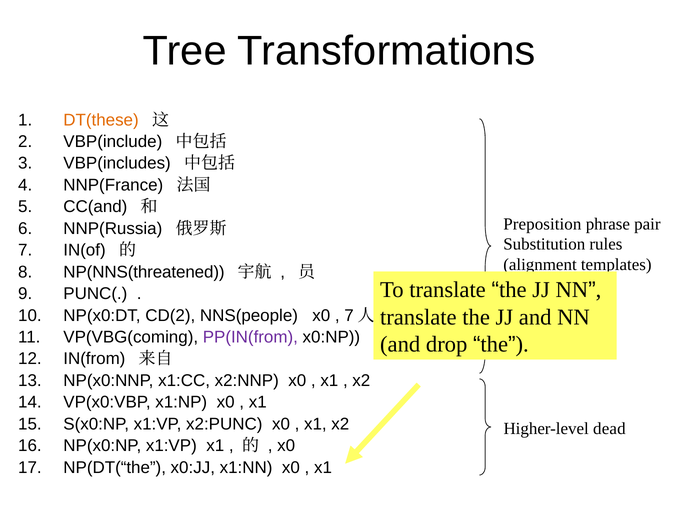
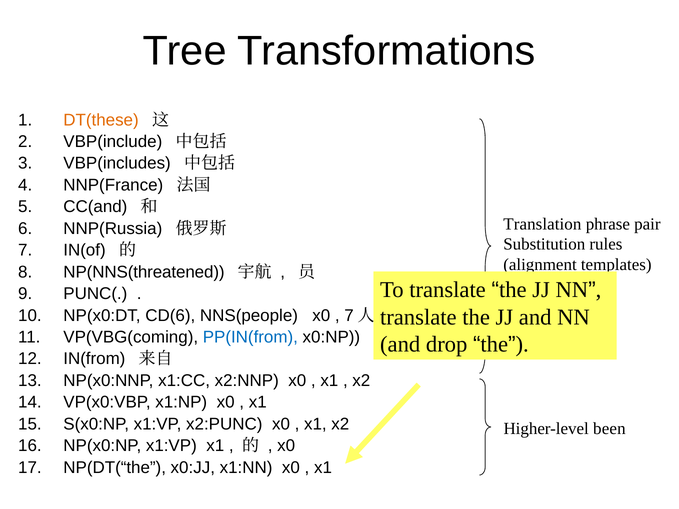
Preposition: Preposition -> Translation (542, 224)
CD(2: CD(2 -> CD(6 (170, 316)
PP(IN(from colour: purple -> blue (250, 337)
dead: dead -> been (609, 429)
